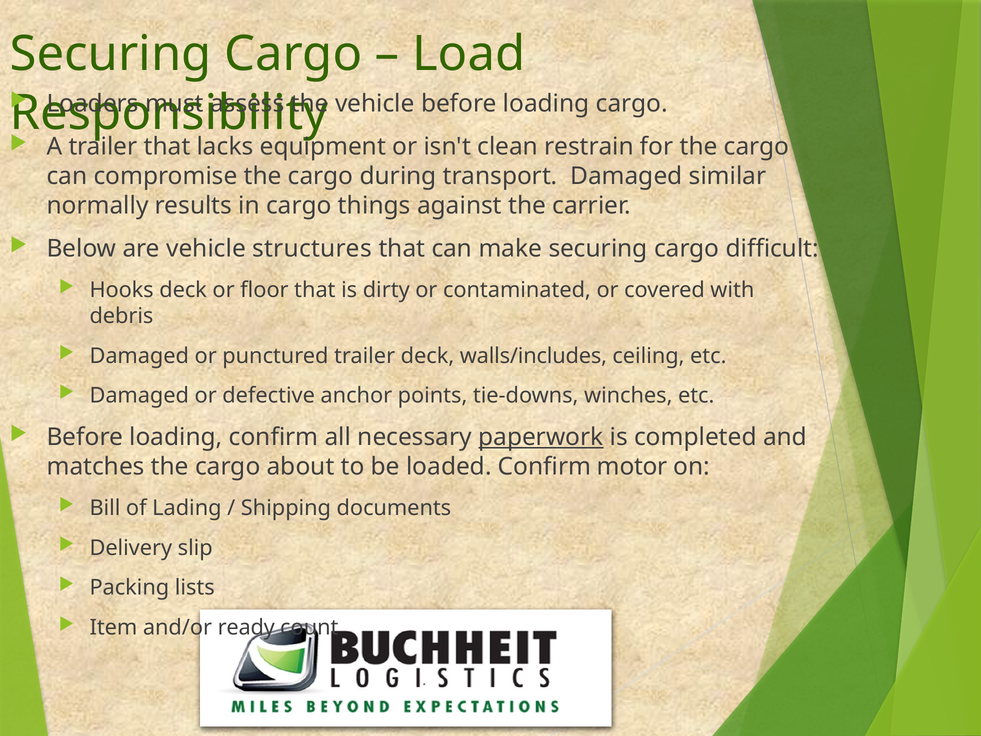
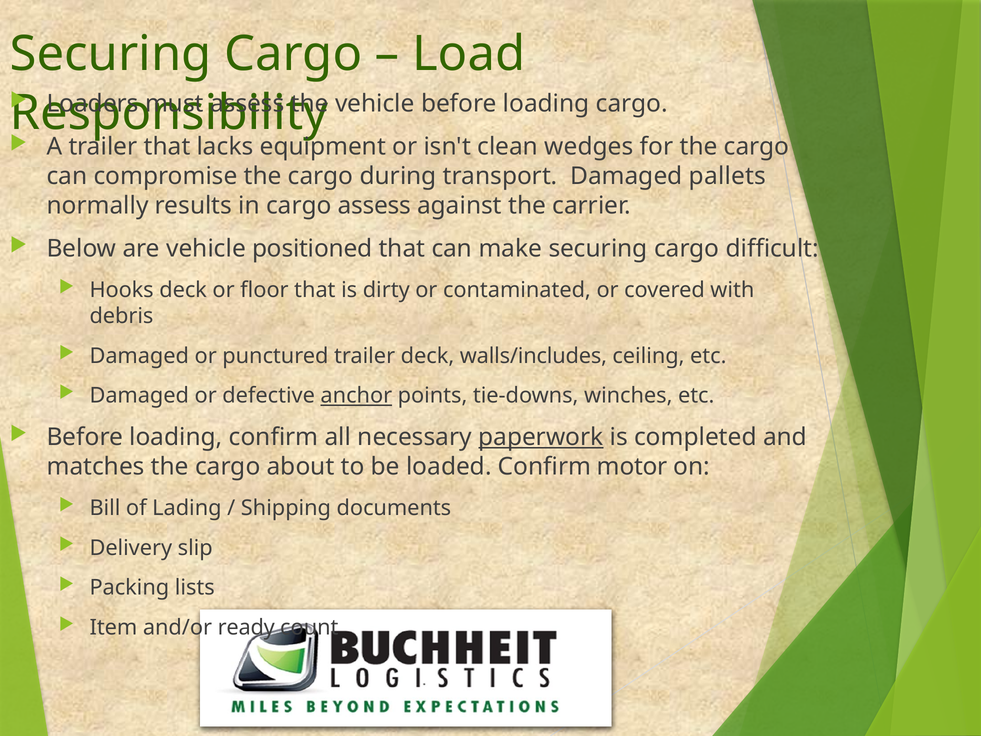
restrain: restrain -> wedges (589, 147)
similar: similar -> pallets (727, 176)
cargo things: things -> assess (374, 206)
structures: structures -> positioned (312, 249)
anchor underline: none -> present (356, 396)
